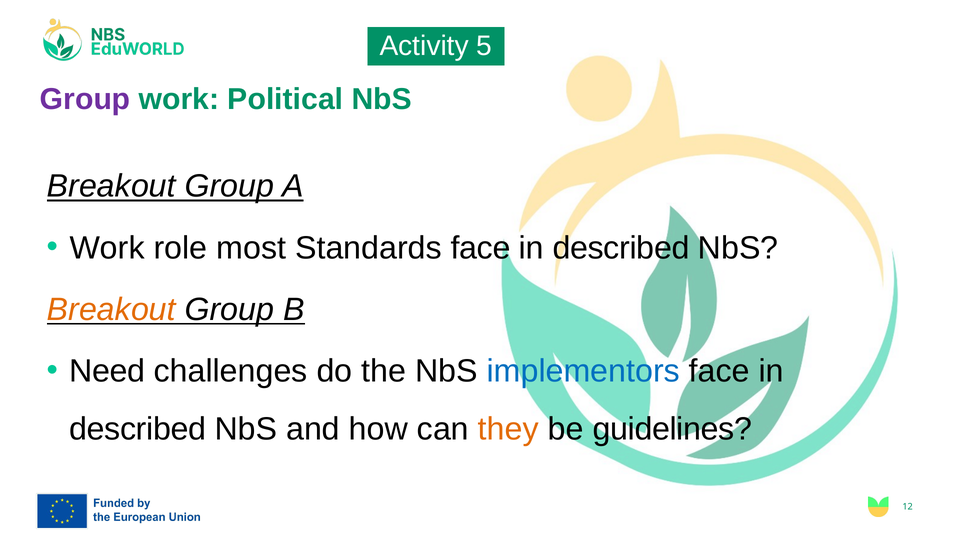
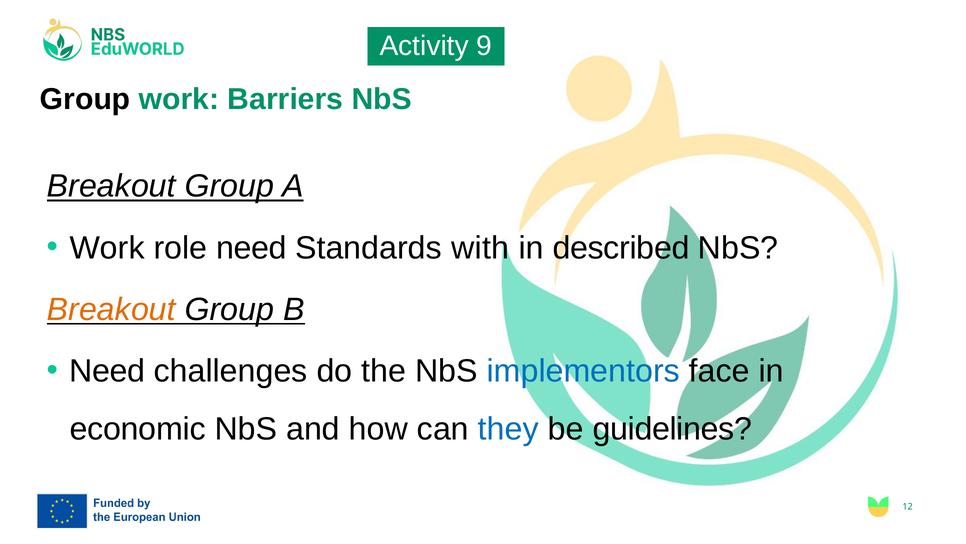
5: 5 -> 9 (484, 46)
Group colour: purple -> black (85, 99)
Political: Political -> Barriers (285, 99)
role most: most -> need (251, 248)
Standards face: face -> with (480, 248)
described: described -> economic (138, 429)
they colour: orange -> blue (508, 429)
